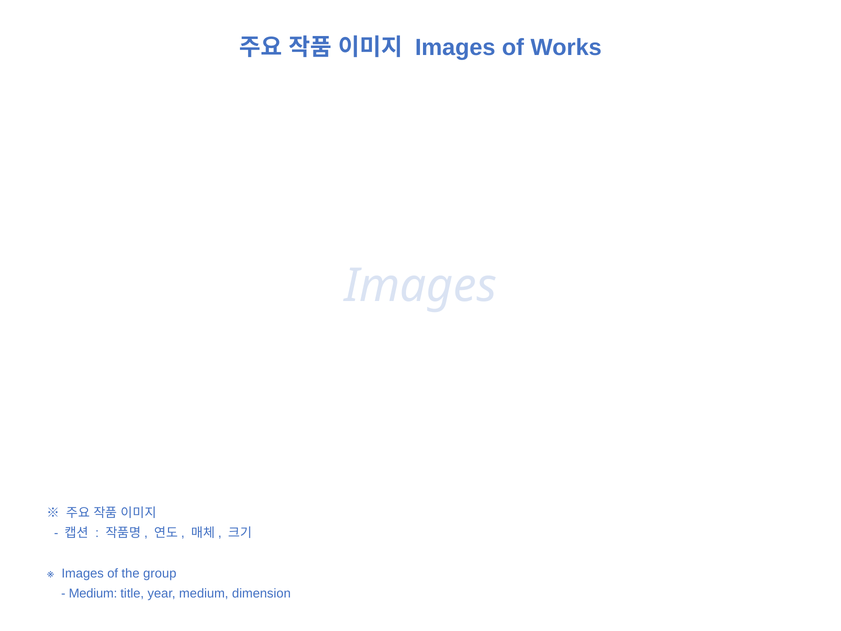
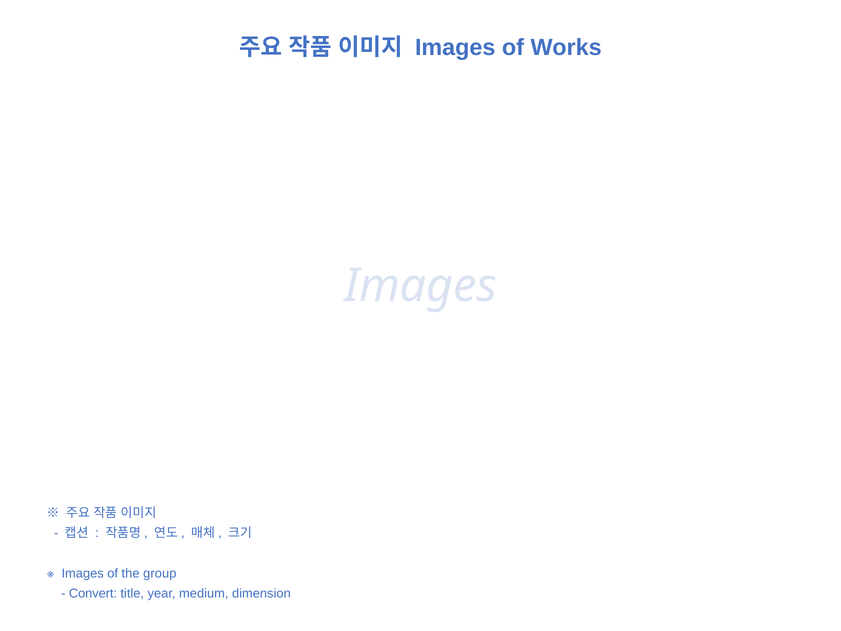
Medium: Medium -> Convert (93, 593)
